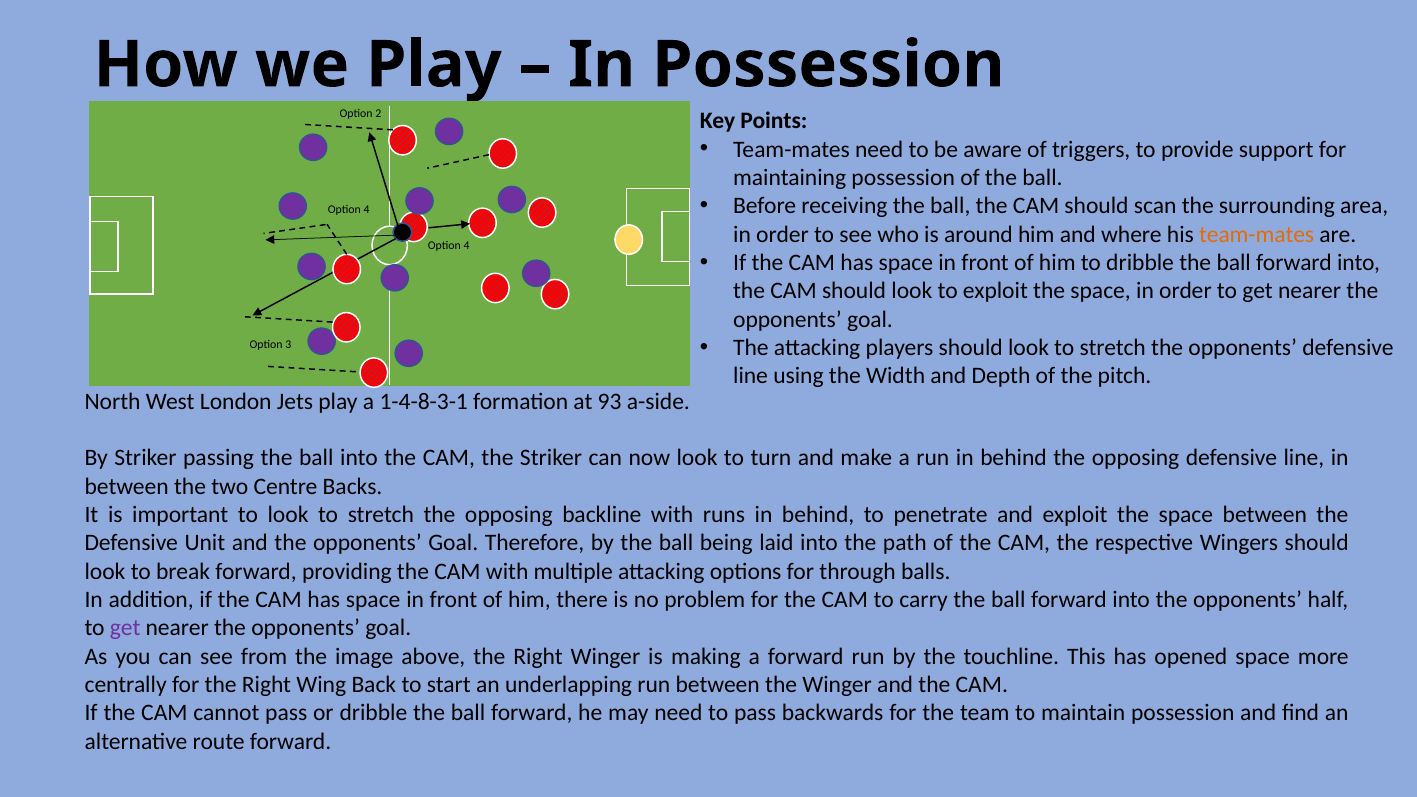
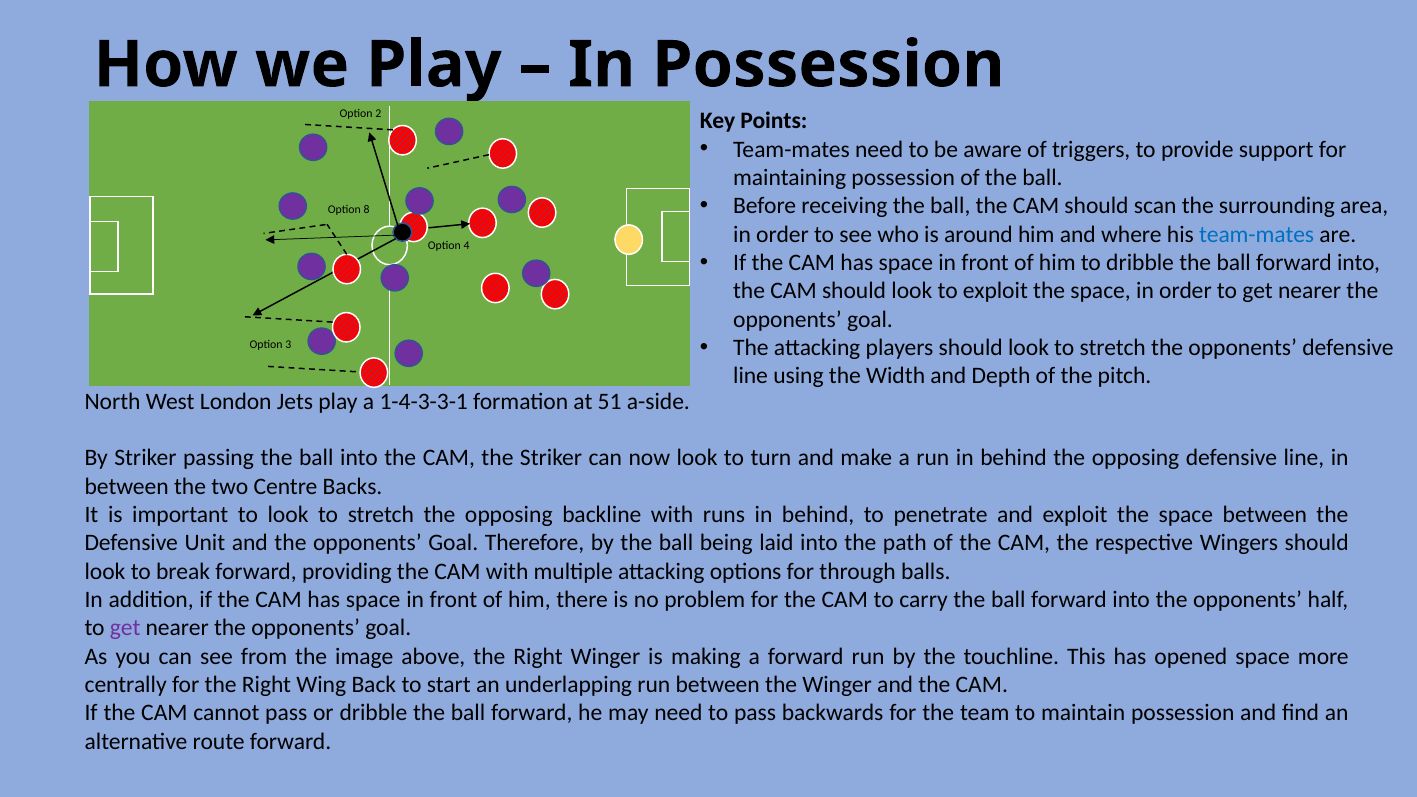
4: 4 -> 8 (367, 210)
team-mates colour: orange -> blue (1257, 234)
1-4-8-3-1: 1-4-8-3-1 -> 1-4-3-3-1 (424, 401)
93: 93 -> 51 (610, 401)
